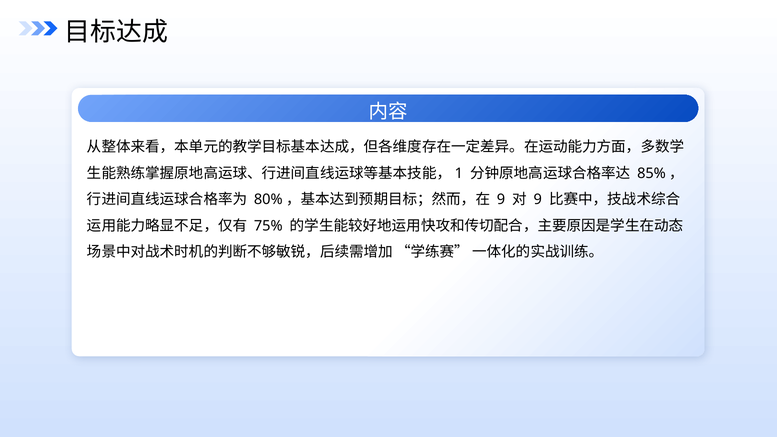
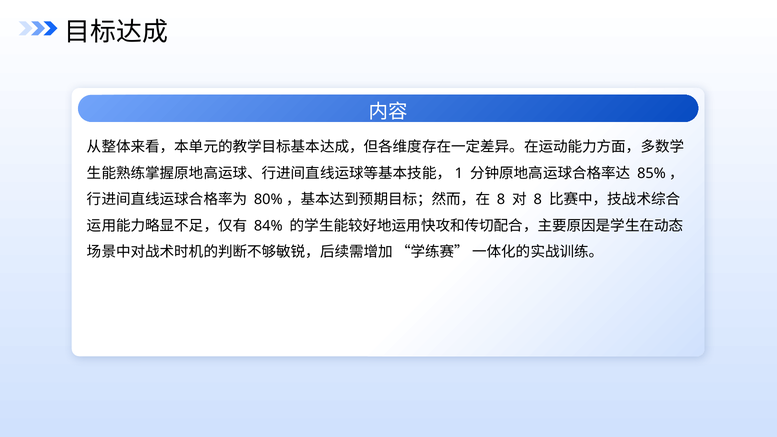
9: 9 -> 8 (501, 200)
9: 9 -> 8 (538, 200)
75%: 75% -> 84% (268, 226)
